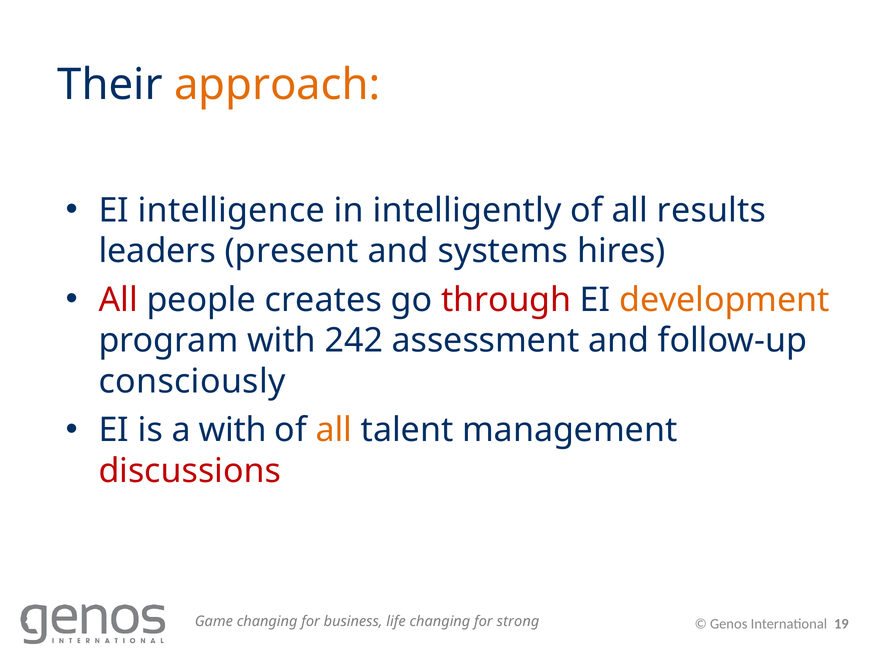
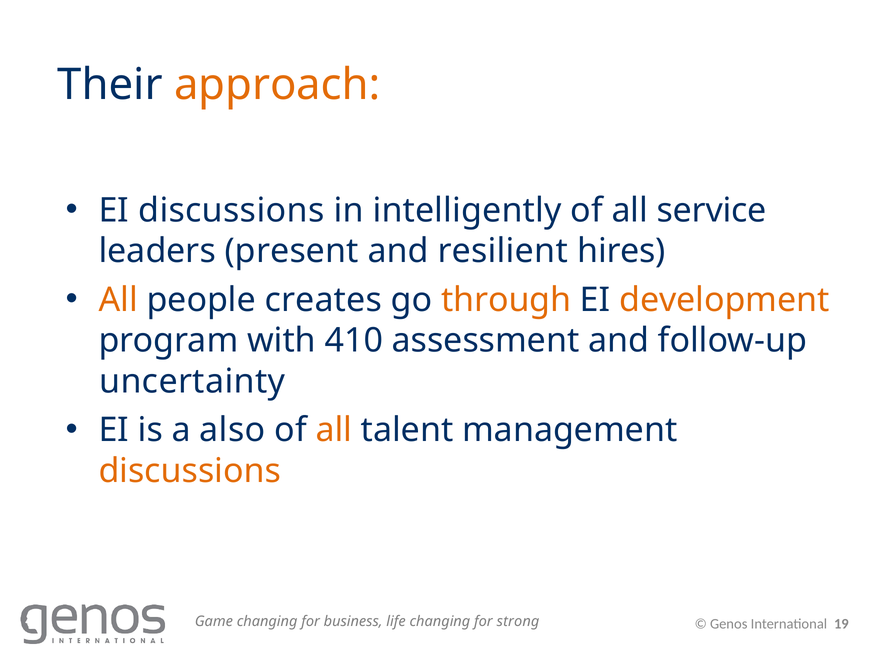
EI intelligence: intelligence -> discussions (231, 210)
results: results -> service (712, 210)
systems: systems -> resilient (503, 251)
All colour: red -> orange (118, 300)
through colour: red -> orange (506, 300)
242: 242 -> 410 (354, 341)
consciously: consciously -> uncertainty (192, 382)
a with: with -> also (232, 430)
discussions colour: red -> orange (190, 471)
